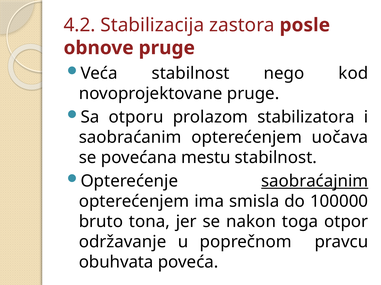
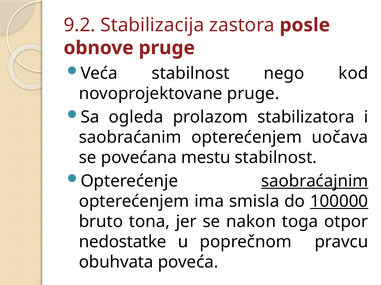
4.2: 4.2 -> 9.2 (80, 25)
otporu: otporu -> ogleda (136, 117)
100000 underline: none -> present (339, 202)
održavanje: održavanje -> nedostatke (123, 243)
